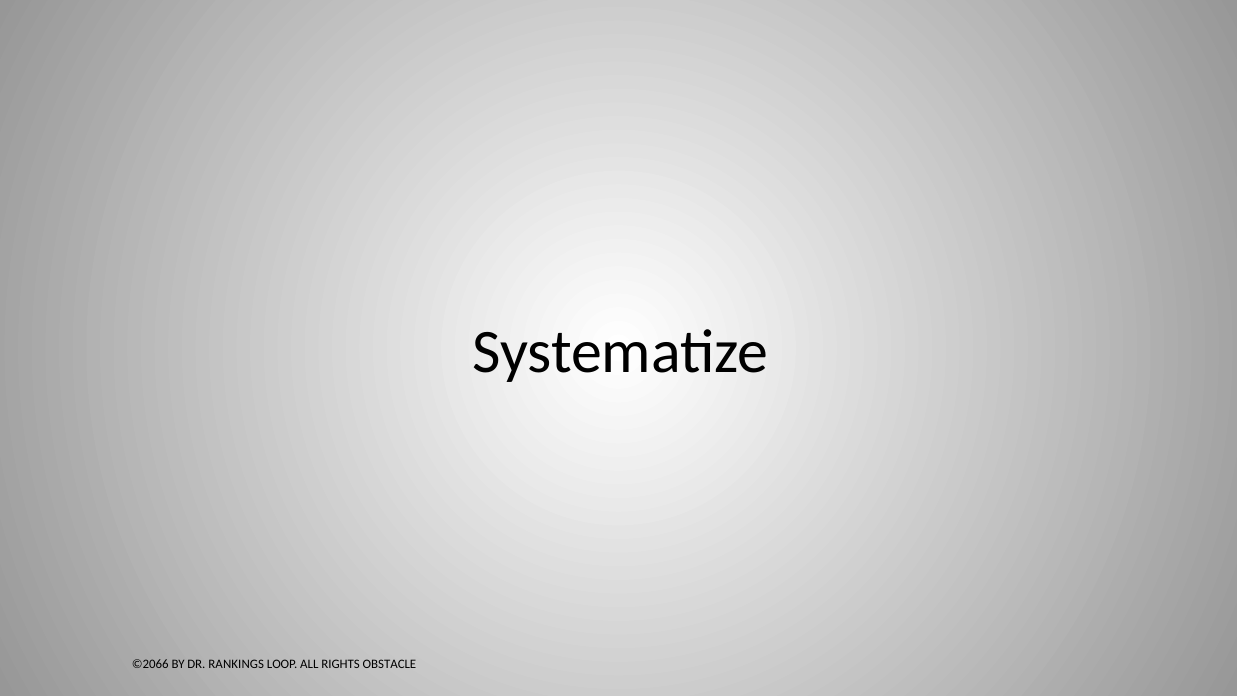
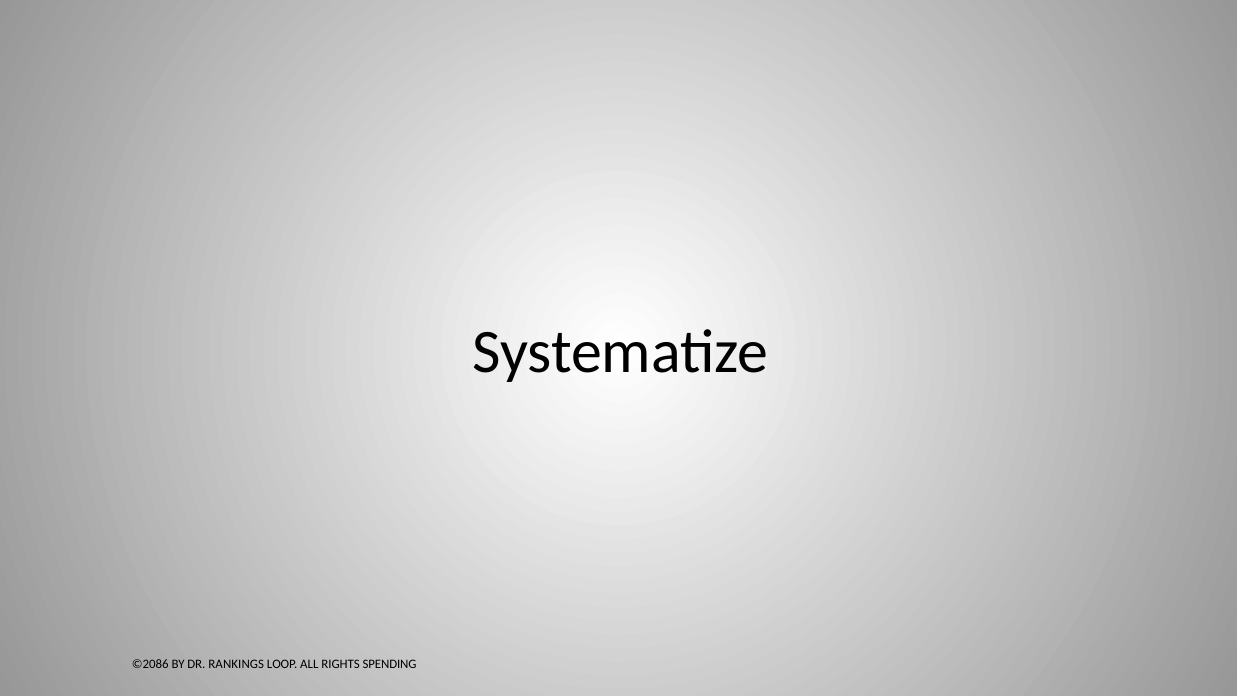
©2066: ©2066 -> ©2086 (150, 664)
OBSTACLE: OBSTACLE -> SPENDING (390, 664)
